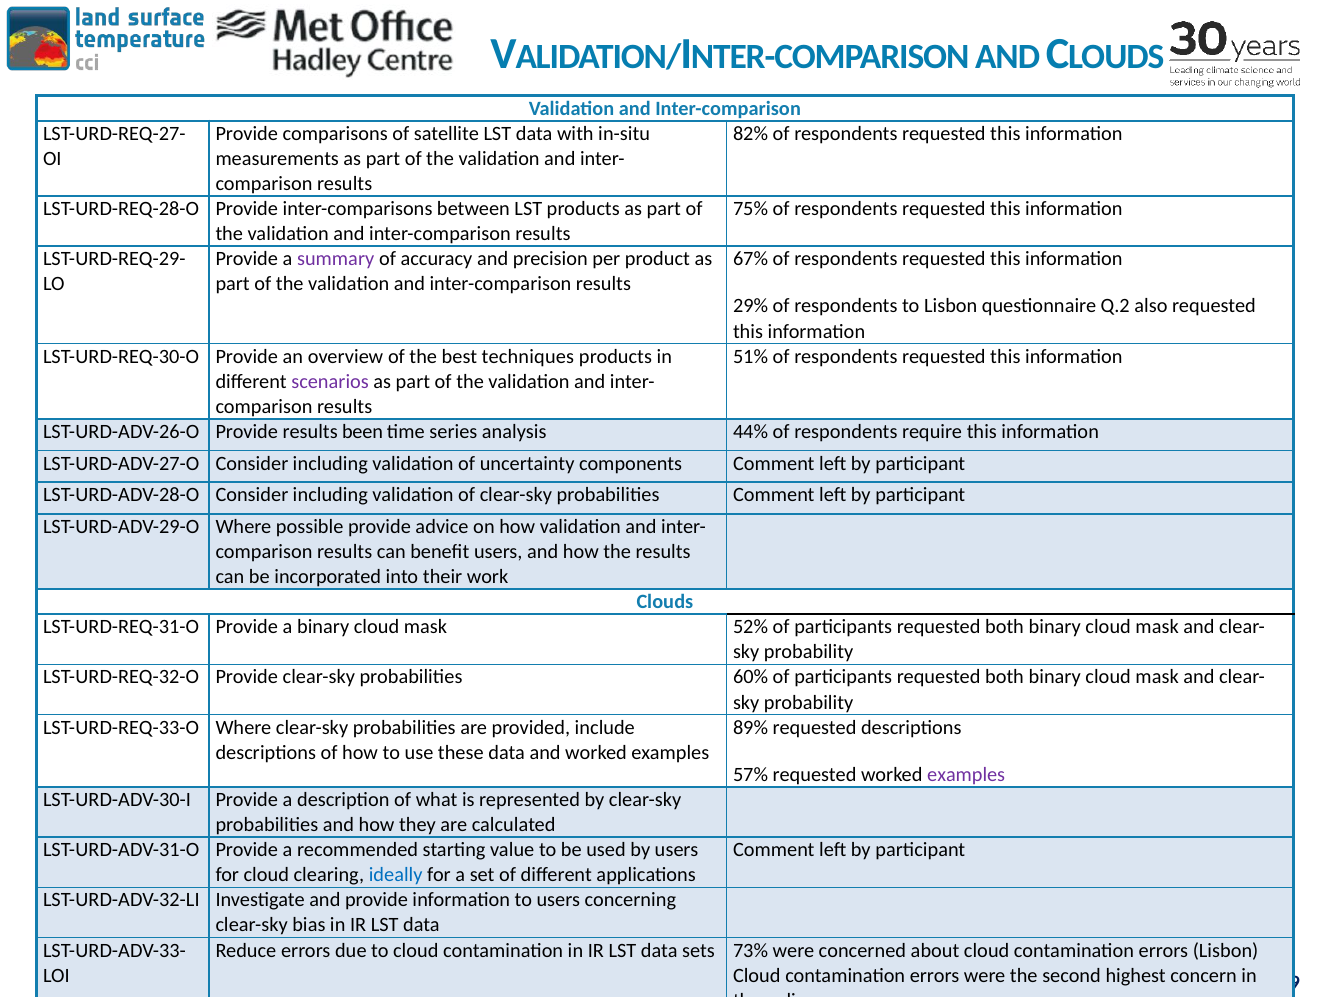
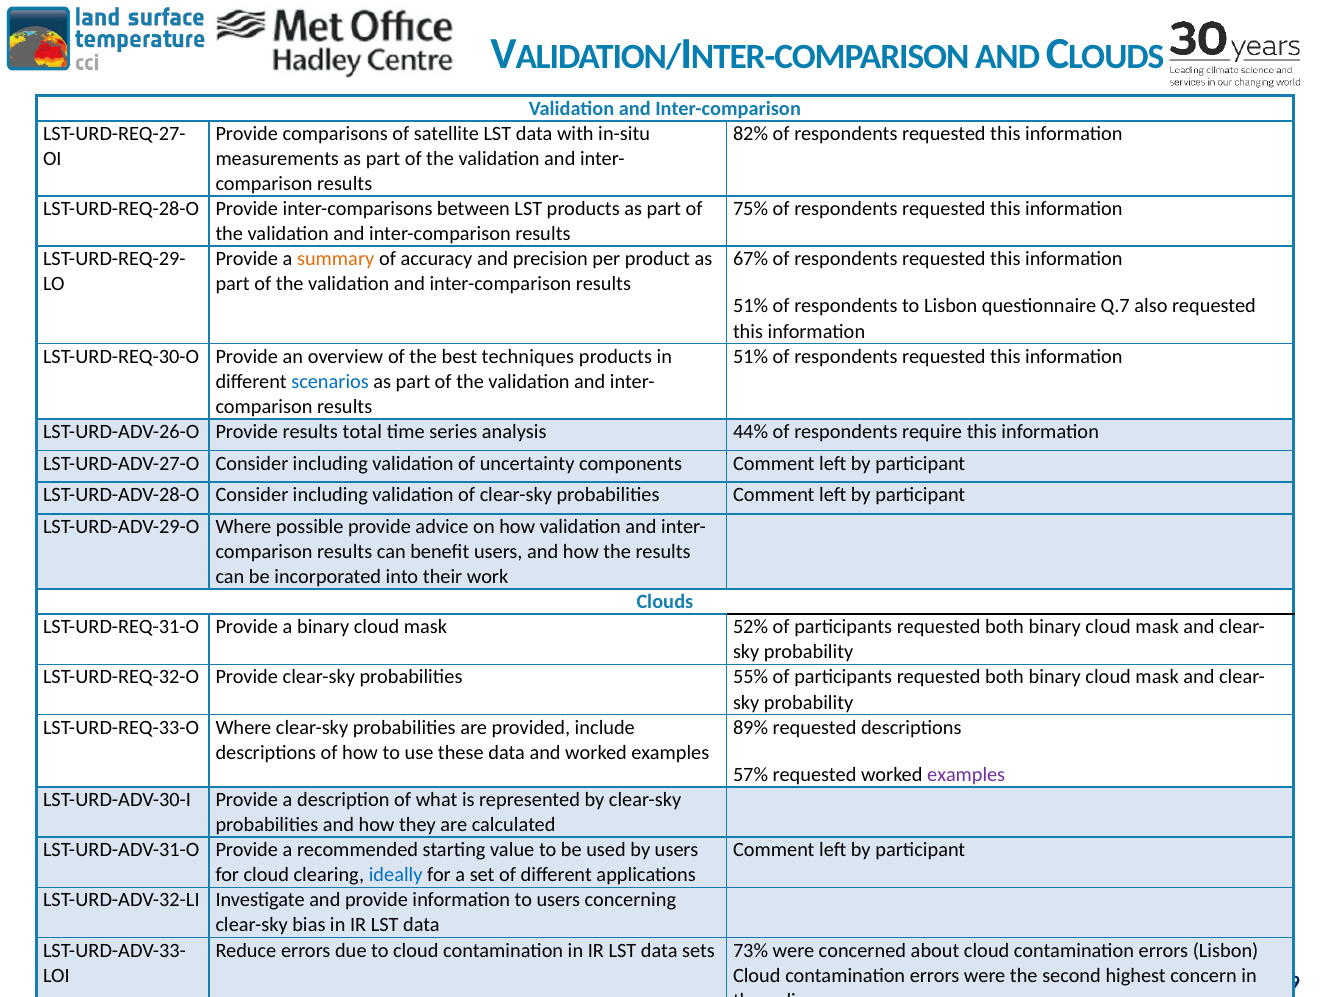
summary colour: purple -> orange (336, 259)
29%: 29% -> 51% (751, 306)
Q.2: Q.2 -> Q.7 (1115, 306)
scenarios colour: purple -> blue (330, 382)
been: been -> total (362, 432)
60%: 60% -> 55% (751, 678)
